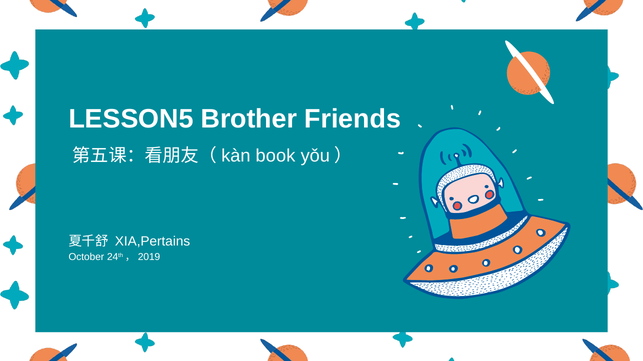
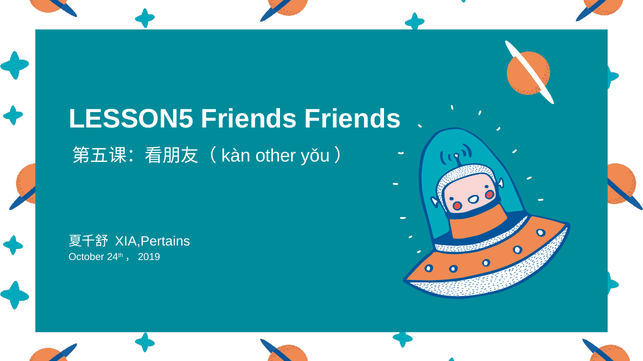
LESSON5 Brother: Brother -> Friends (249, 119)
book: book -> other (276, 156)
